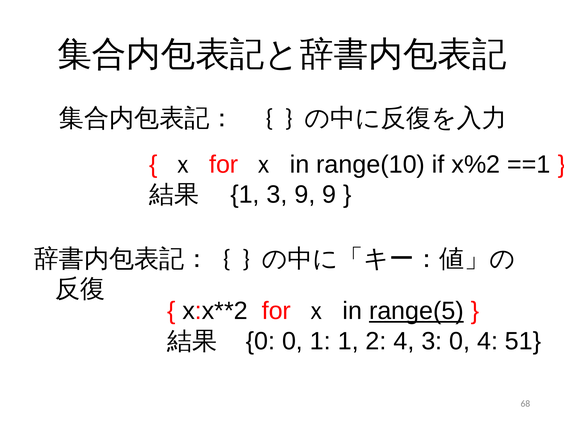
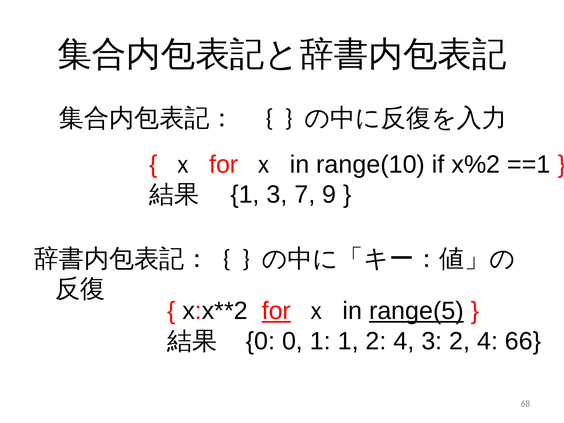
3 9: 9 -> 7 (305, 195)
for underline: none -> present (276, 311)
3 0: 0 -> 2 (460, 341)
51: 51 -> 66 (523, 341)
